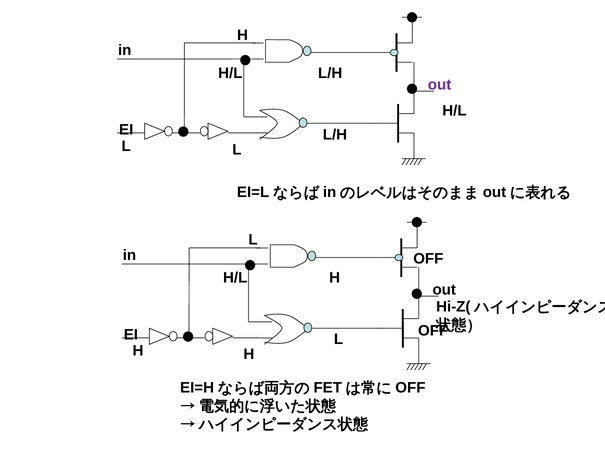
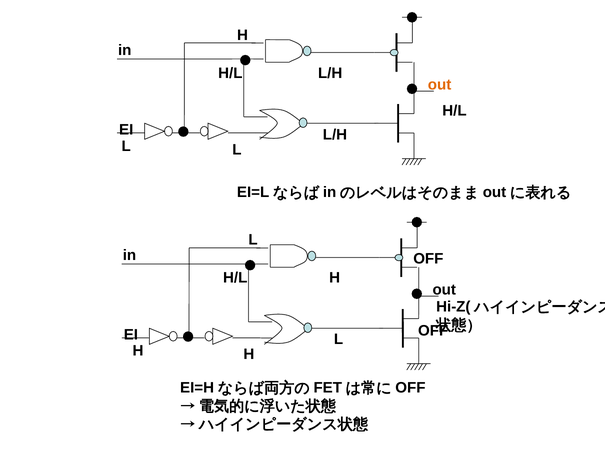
out colour: purple -> orange (440, 85)
